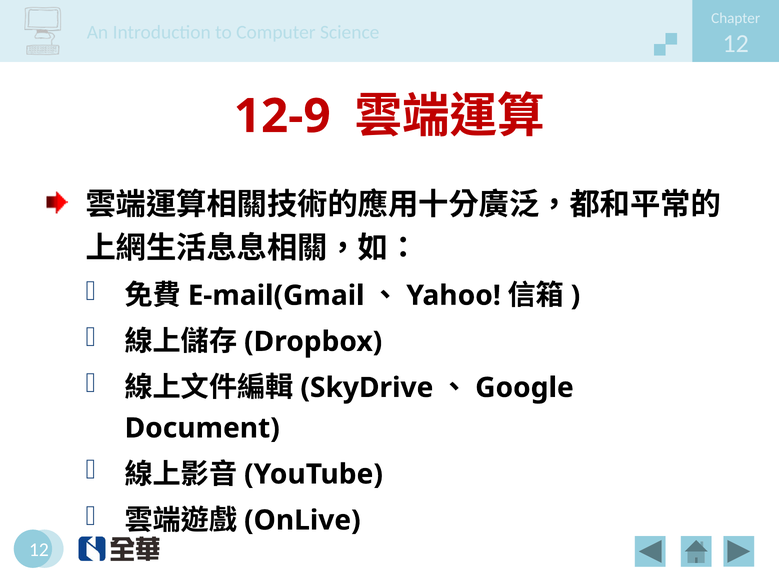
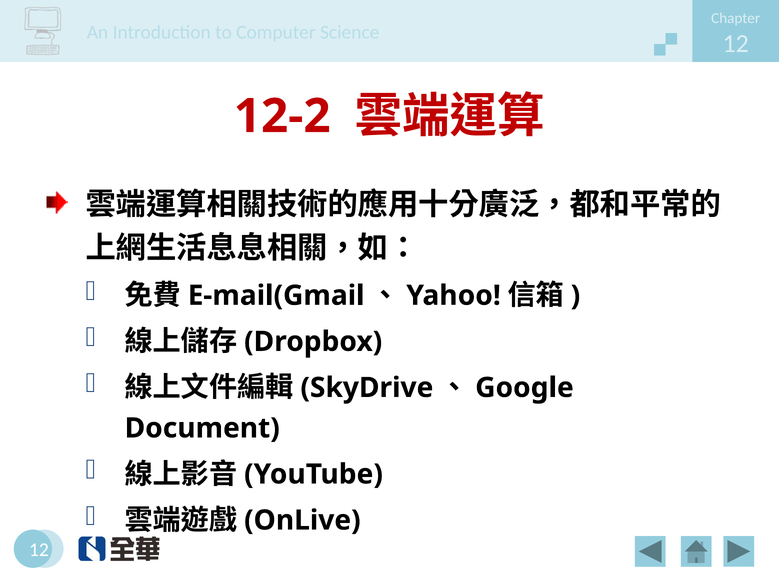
12-9: 12-9 -> 12-2 (282, 116)
